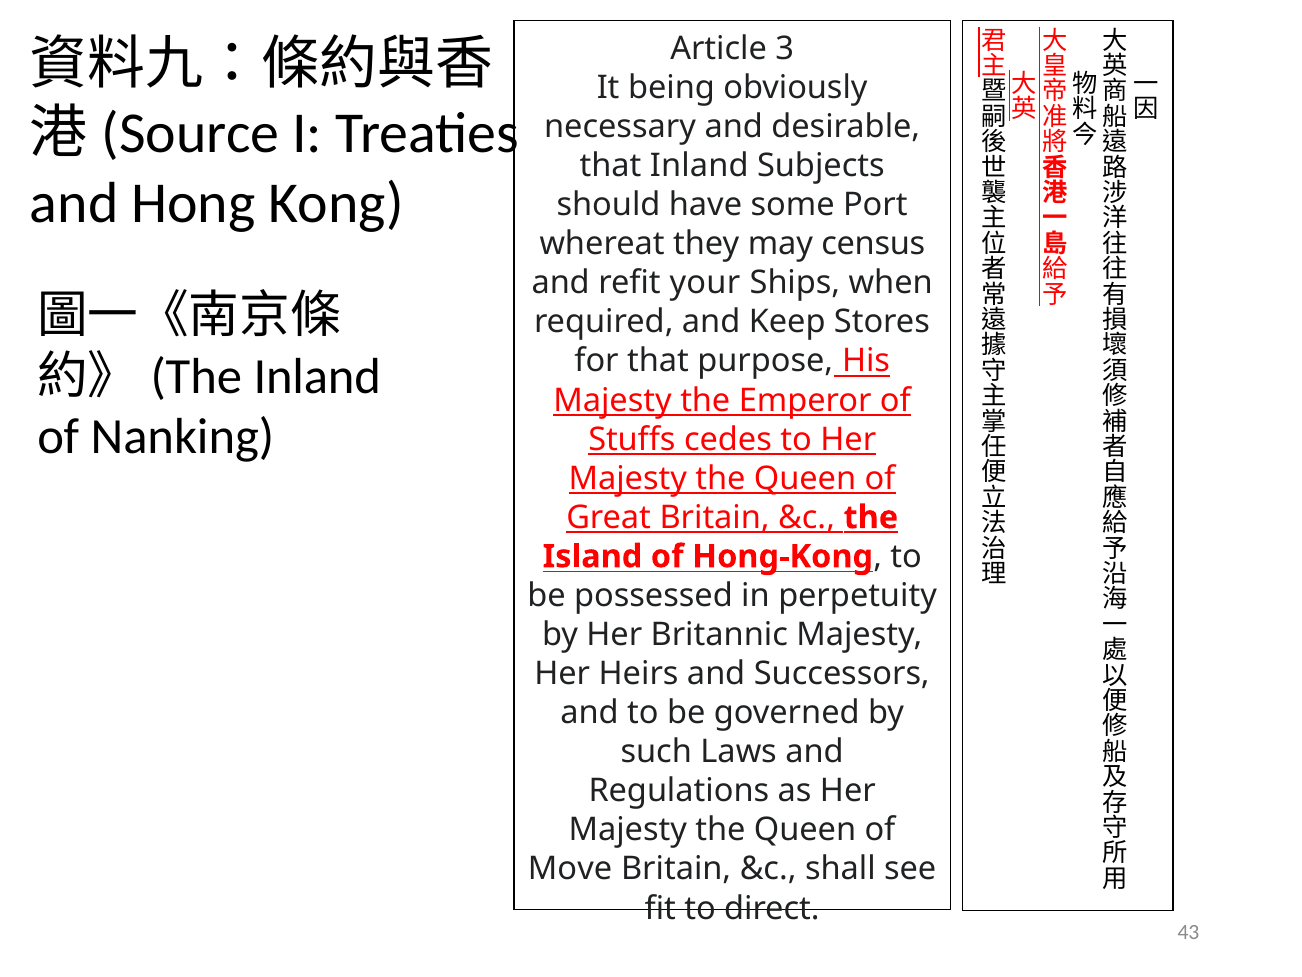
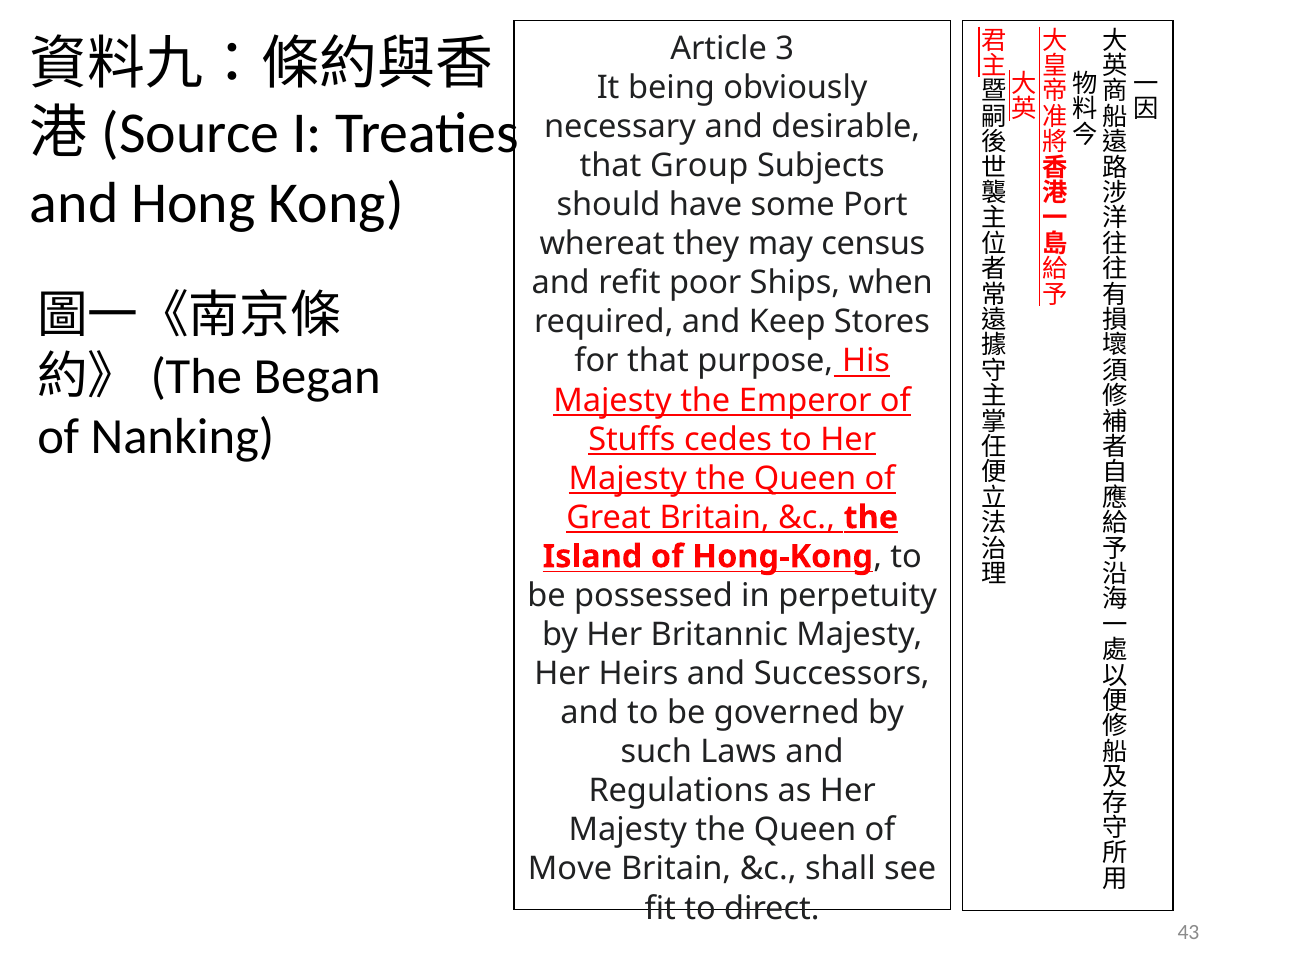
that Inland: Inland -> Group (699, 166)
your: your -> poor (705, 283)
Inland: Inland -> Began (317, 376)
